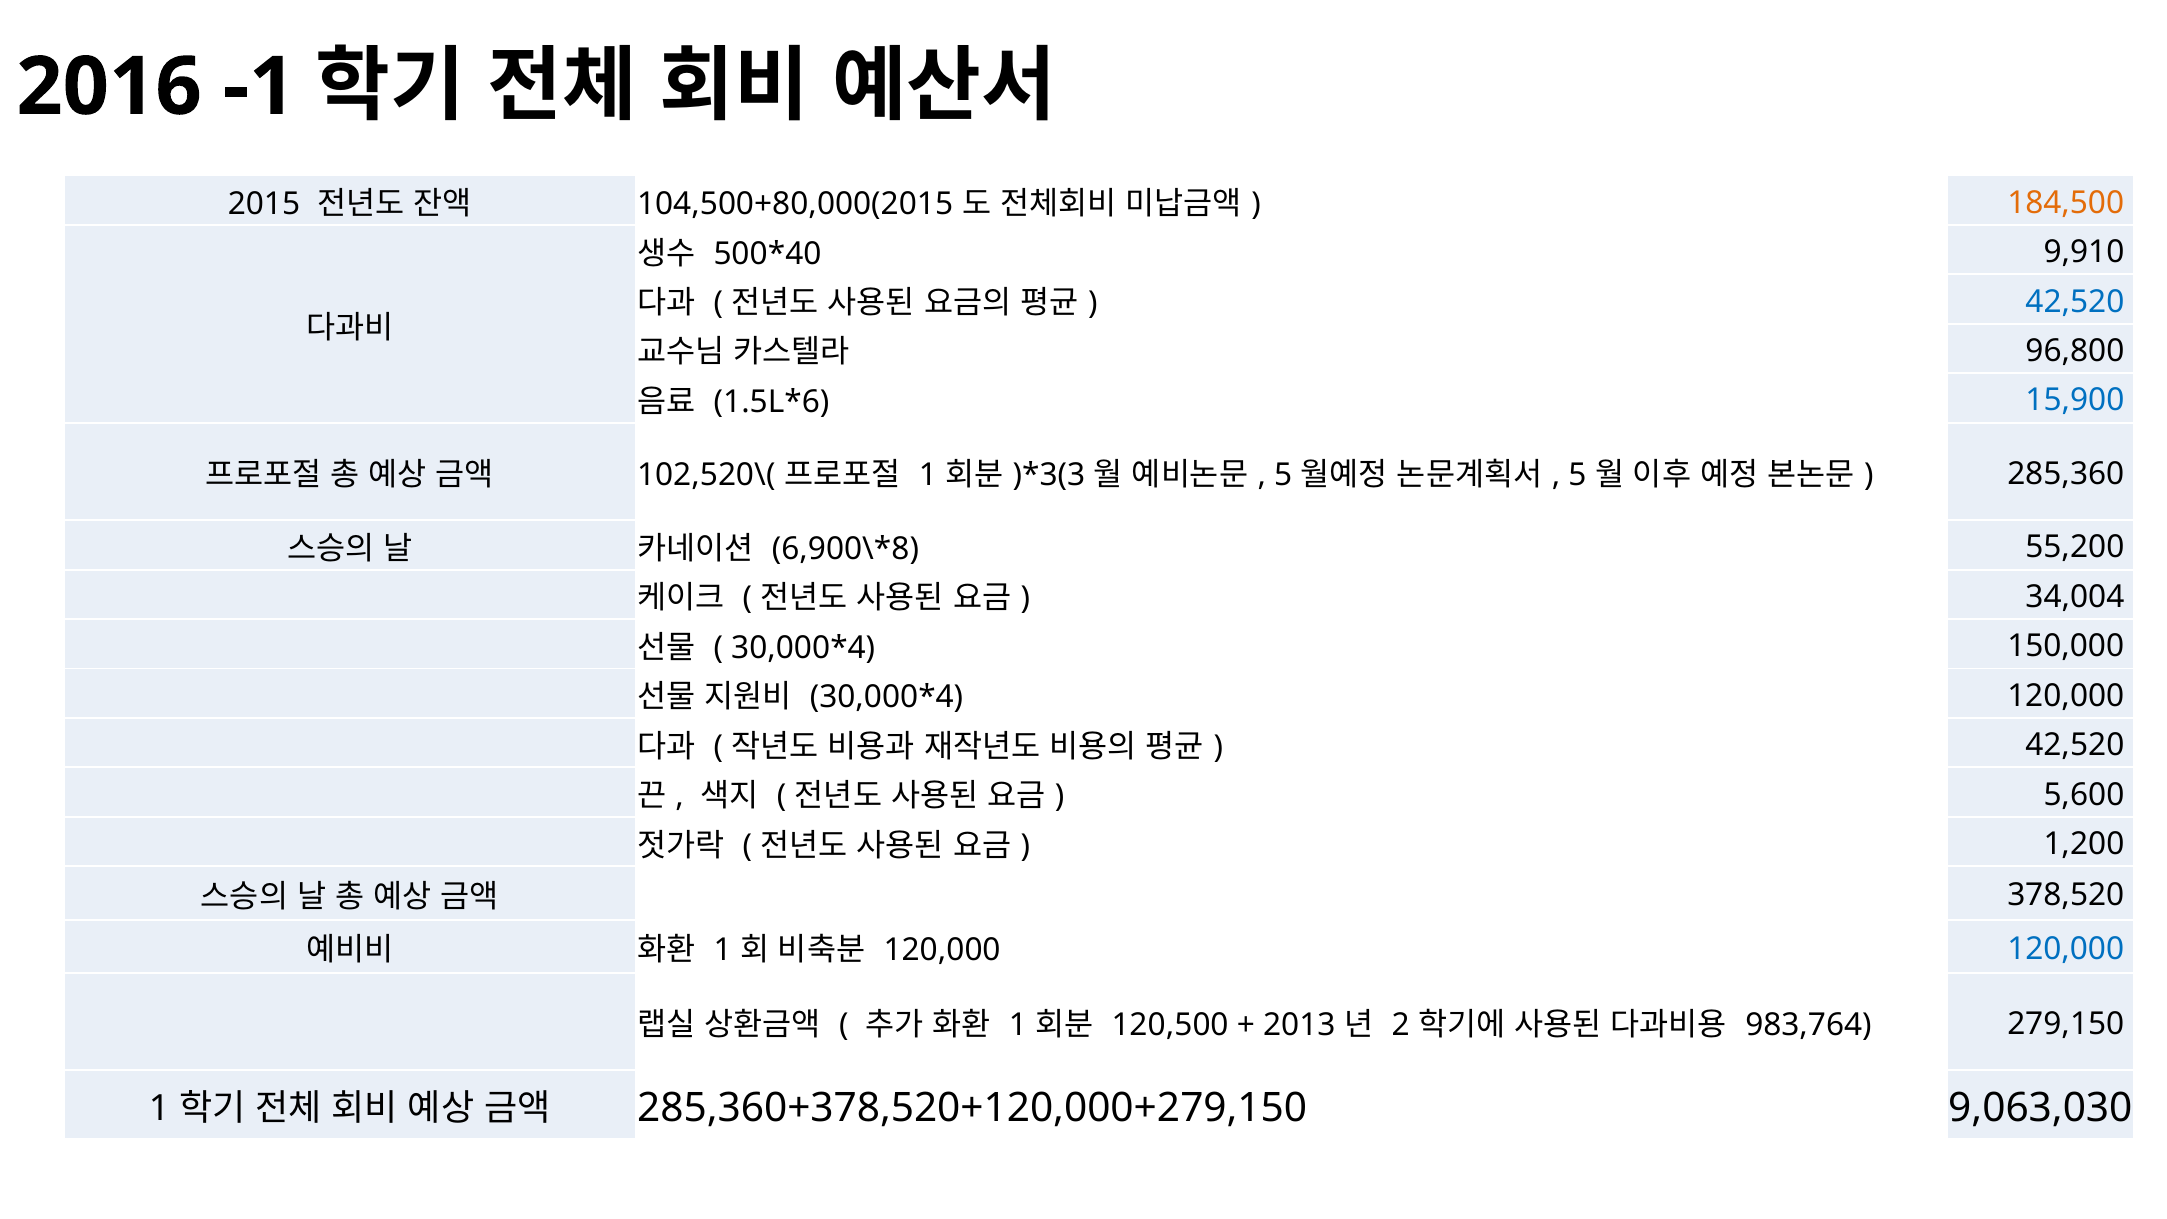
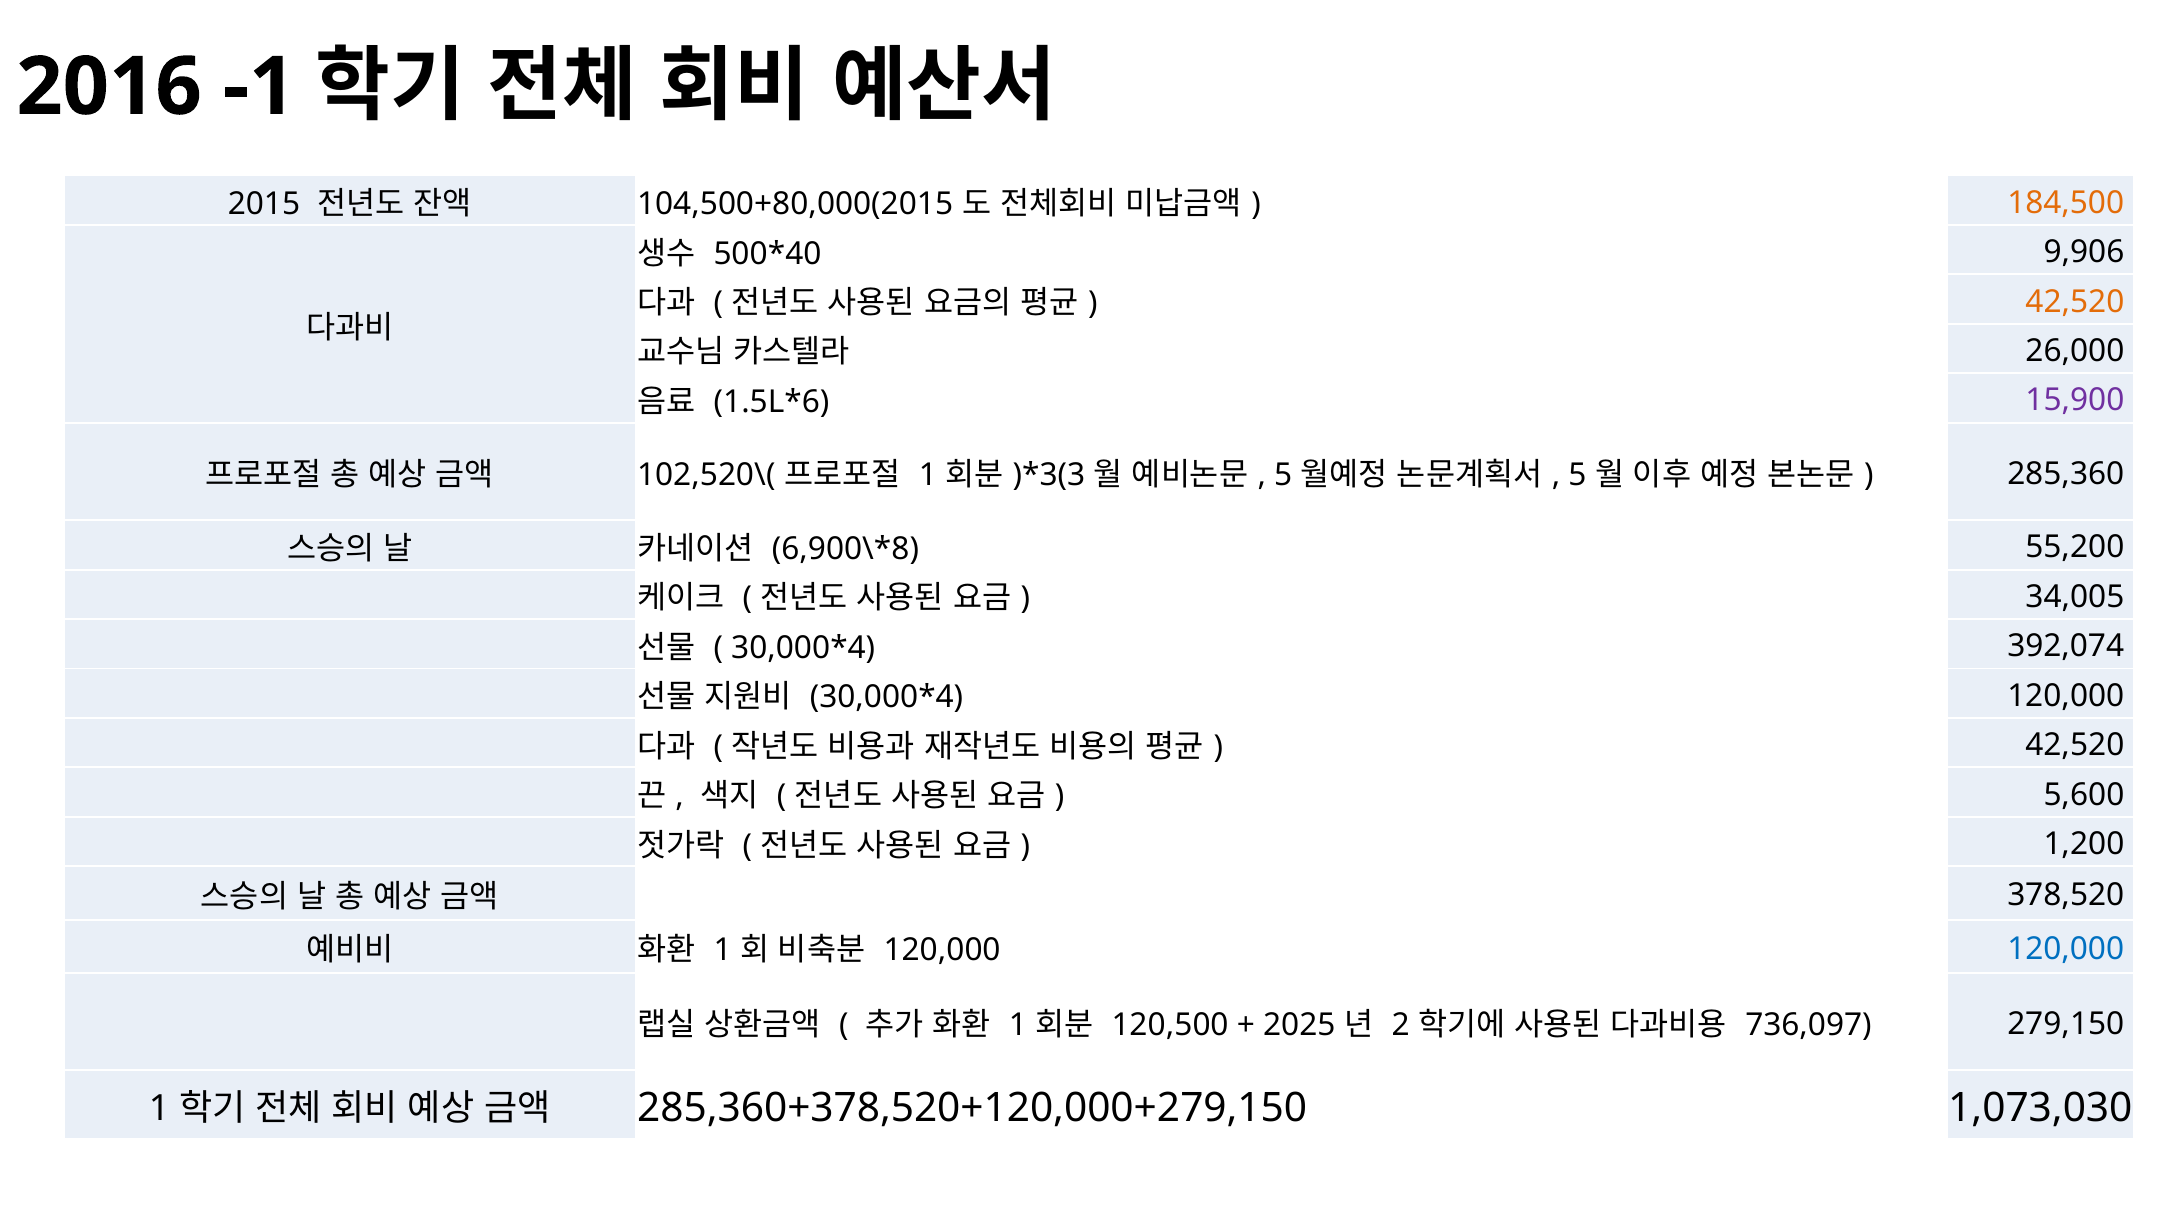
9,910: 9,910 -> 9,906 (2084, 252)
42,520 colour: blue -> orange (2075, 302)
96,800: 96,800 -> 26,000 (2075, 351)
15,900 colour: blue -> purple (2075, 400)
34,004: 34,004 -> 34,005 (2075, 597)
150,000: 150,000 -> 392,074 (2066, 646)
2013: 2013 -> 2025 (1299, 1025)
983,764: 983,764 -> 736,097 (1808, 1025)
9,063,030: 9,063,030 -> 1,073,030 (2040, 1108)
